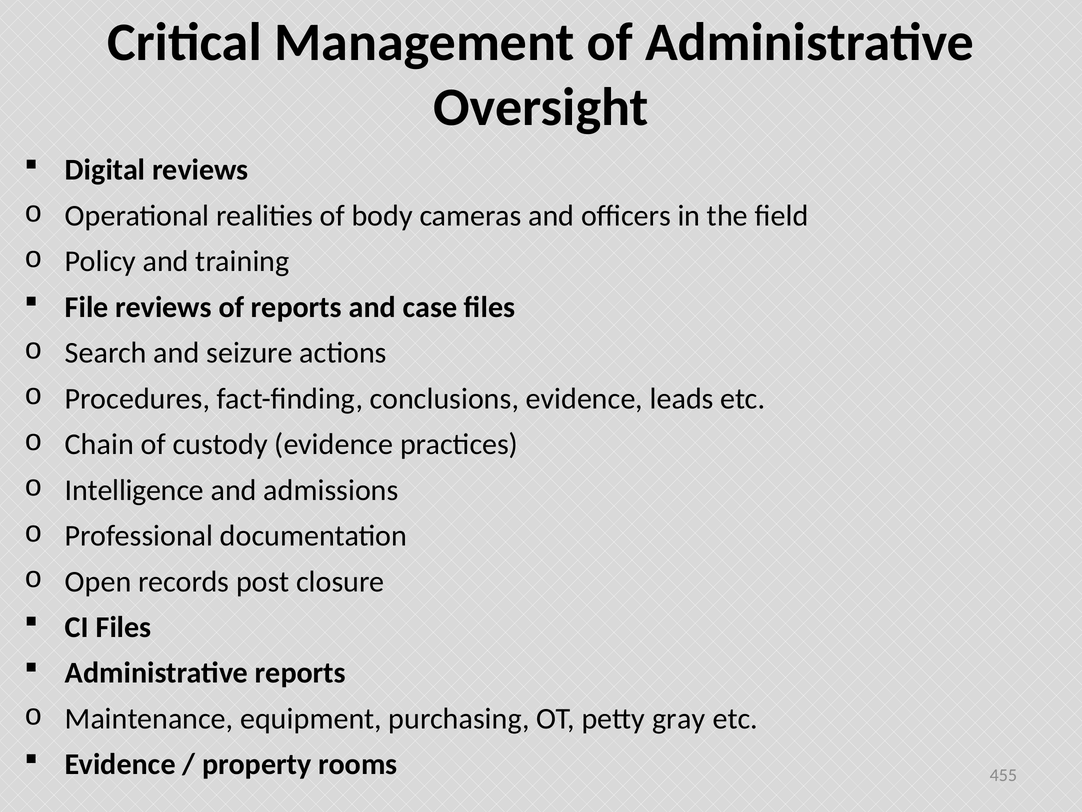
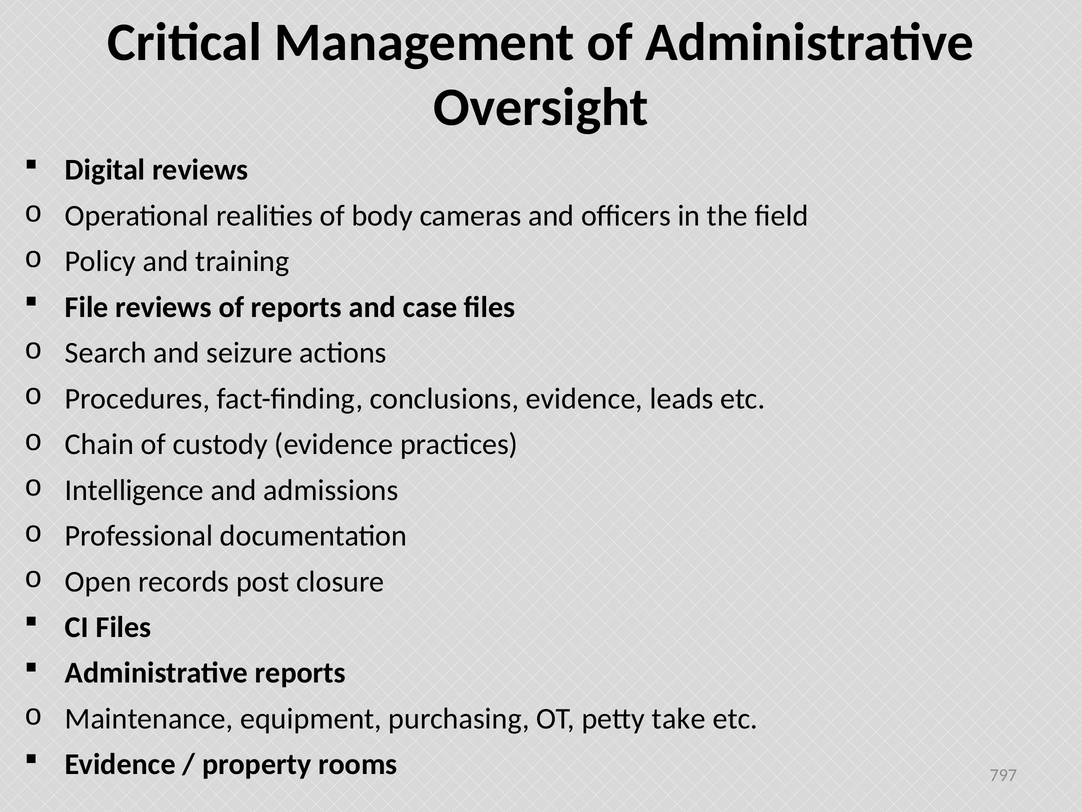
gray: gray -> take (679, 718)
455: 455 -> 797 (1003, 775)
